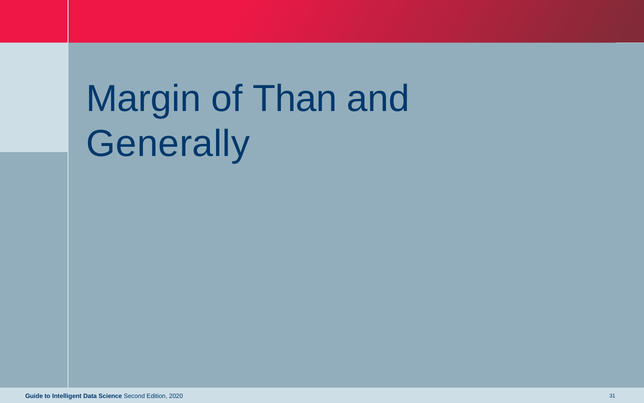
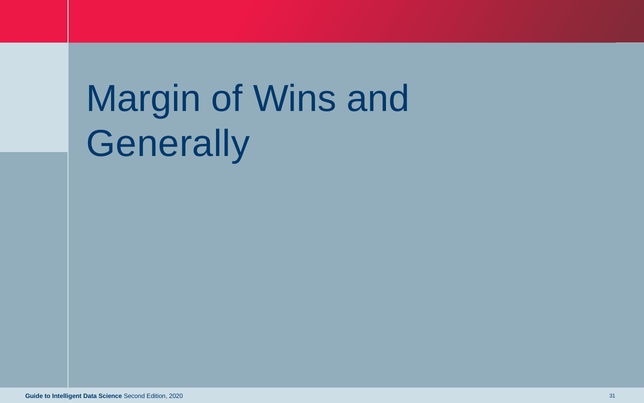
Than: Than -> Wins (295, 99)
